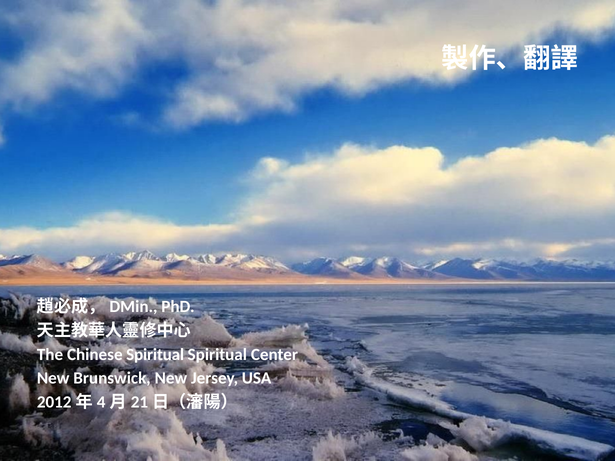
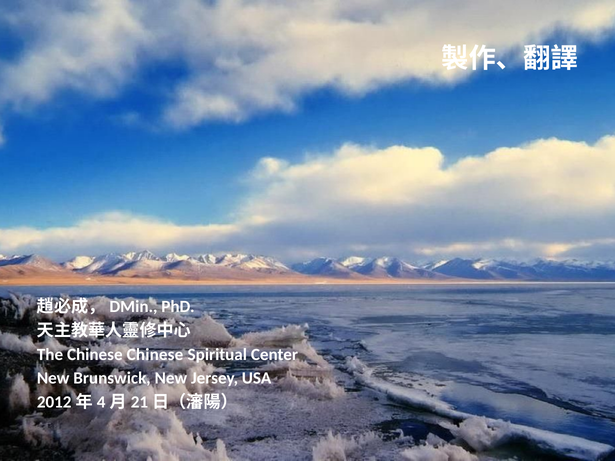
Chinese Spiritual: Spiritual -> Chinese (155, 355)
